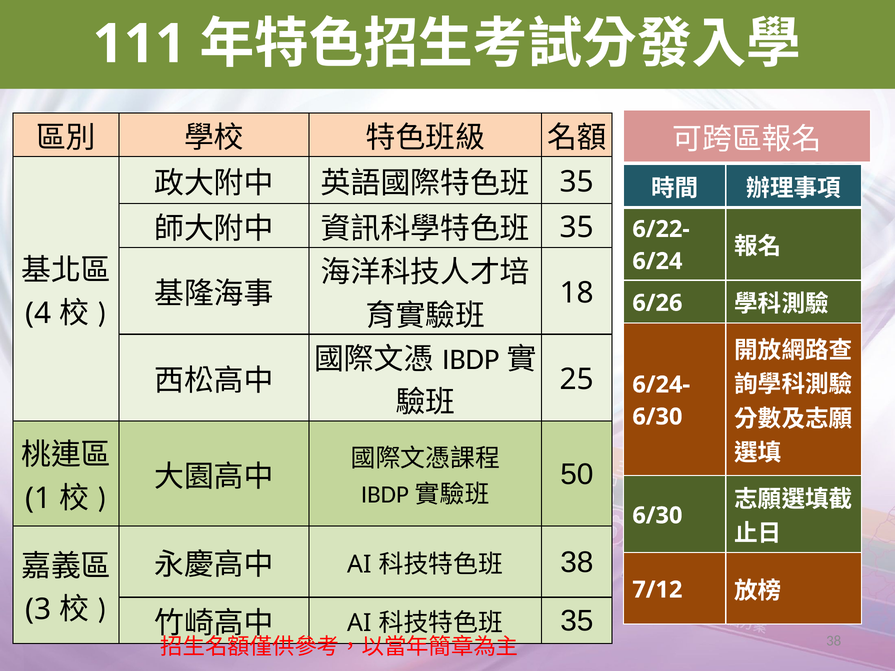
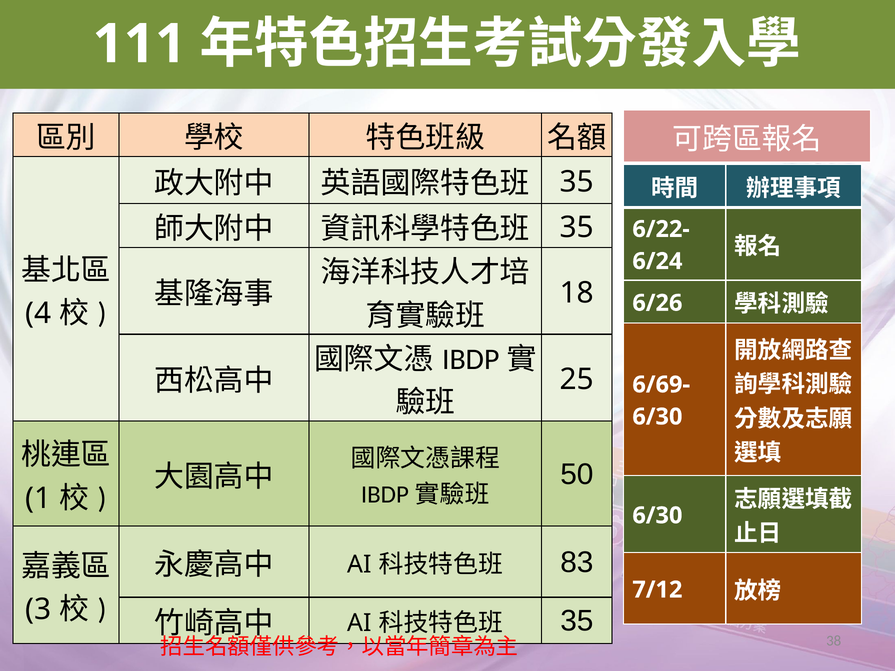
6/24-: 6/24- -> 6/69- (661, 385)
38: 38 -> 83 (577, 562)
